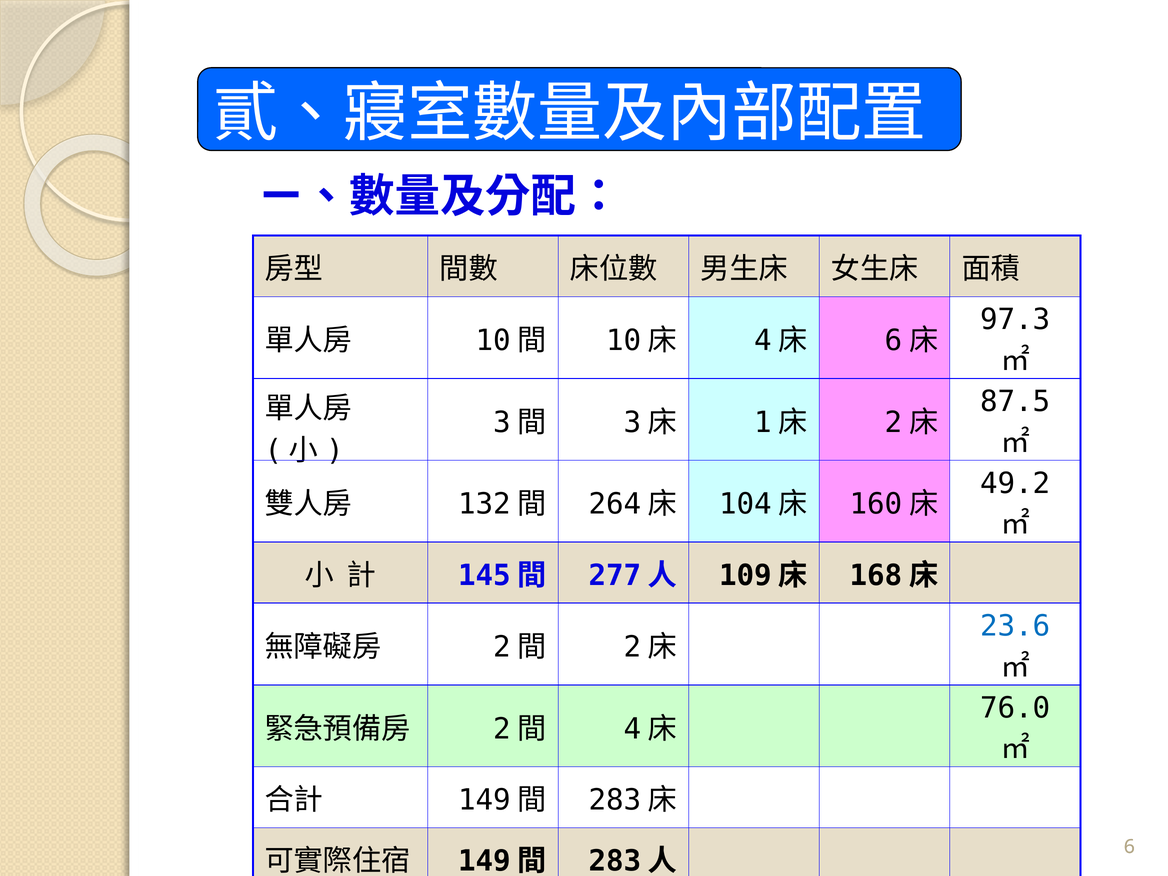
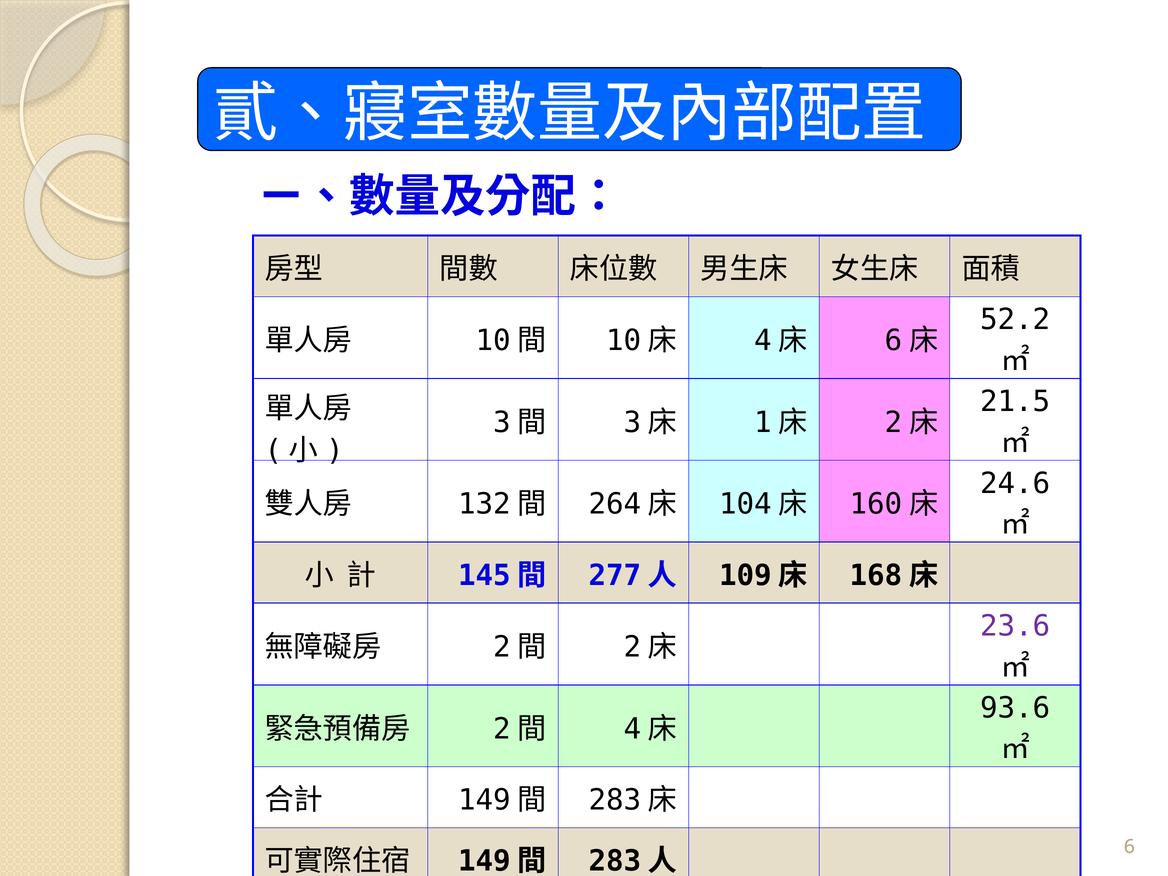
97.3: 97.3 -> 52.2 (1015, 320)
87.5: 87.5 -> 21.5 (1015, 402)
49.2: 49.2 -> 24.6 (1015, 483)
23.6 colour: blue -> purple (1015, 626)
76.0: 76.0 -> 93.6 (1015, 708)
